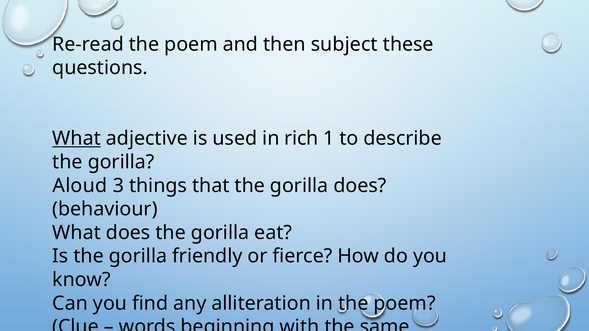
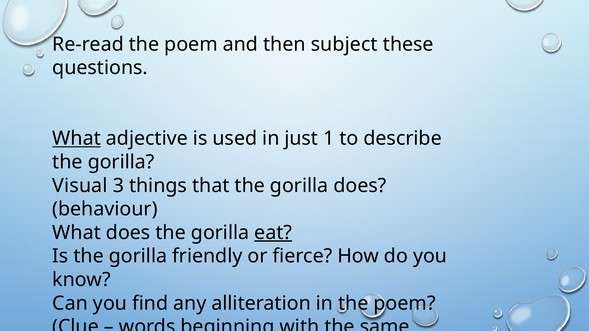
rich: rich -> just (301, 139)
Aloud: Aloud -> Visual (80, 186)
eat underline: none -> present (273, 233)
